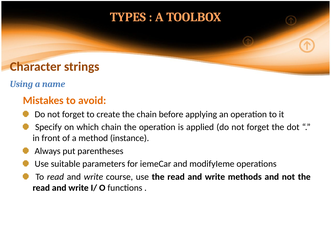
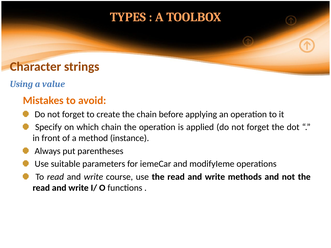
name: name -> value (54, 84)
